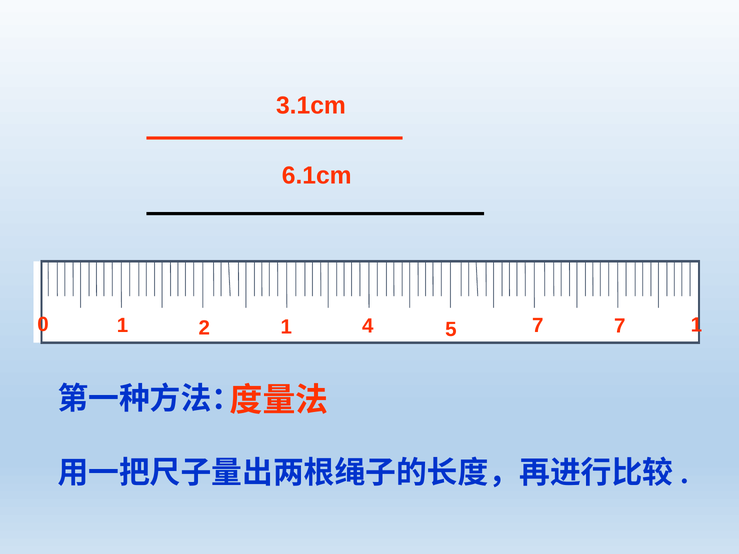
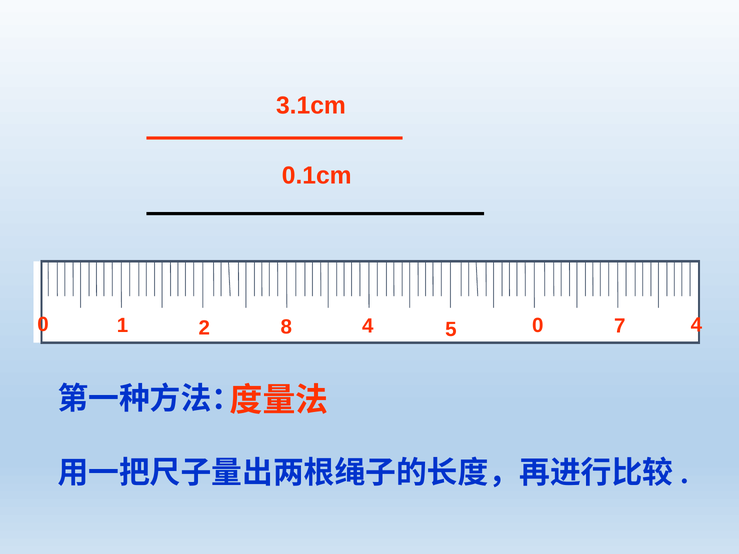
6.1cm: 6.1cm -> 0.1cm (317, 176)
2 1: 1 -> 8 (286, 327)
7: 7 -> 0 (538, 325)
7 1: 1 -> 4 (696, 325)
